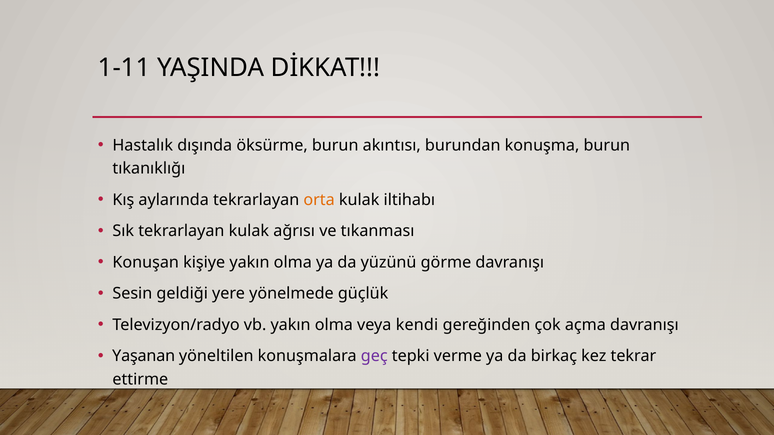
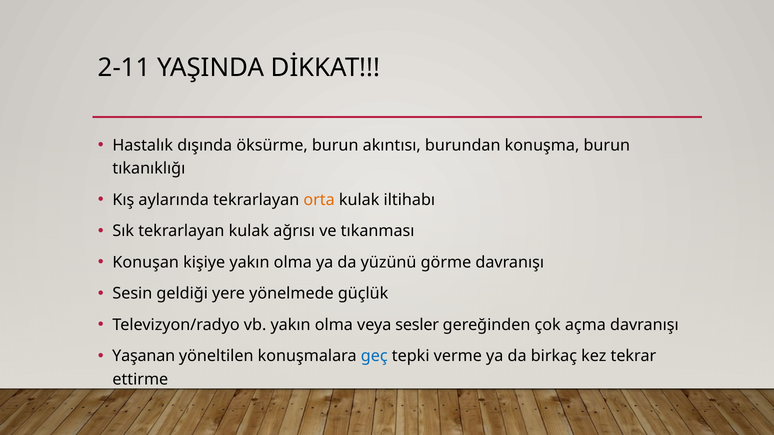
1-11: 1-11 -> 2-11 (124, 68)
kendi: kendi -> sesler (417, 325)
geç colour: purple -> blue (374, 356)
